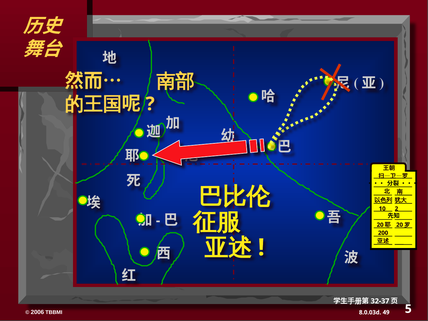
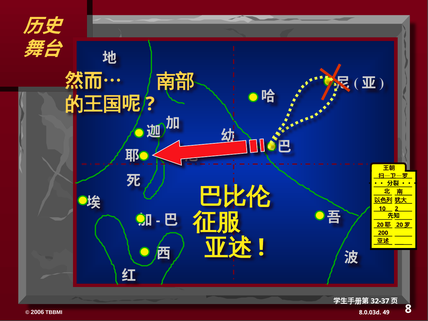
5: 5 -> 8 (408, 309)
